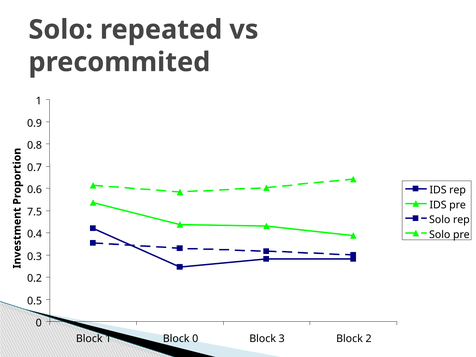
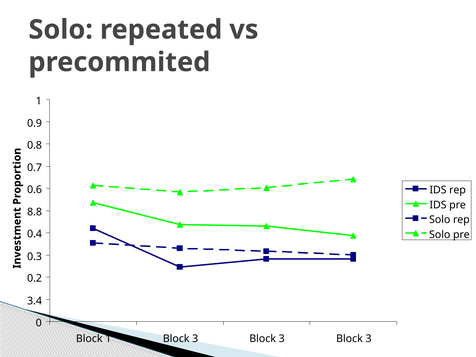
7.5: 7.5 -> 8.8 (35, 212)
0.5: 0.5 -> 3.4 (35, 301)
1 Block 0: 0 -> 3 (195, 339)
2: 2 -> 3 (369, 339)
